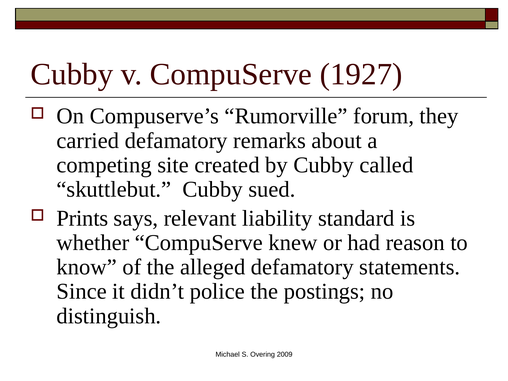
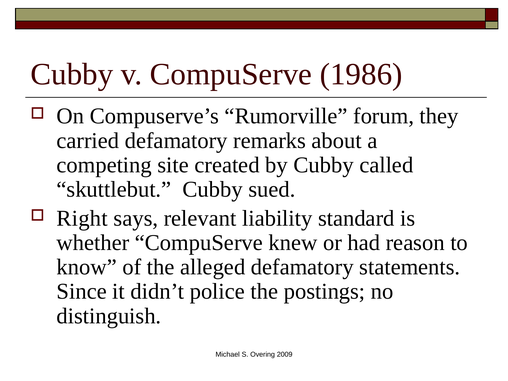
1927: 1927 -> 1986 (361, 74)
Prints: Prints -> Right (82, 218)
